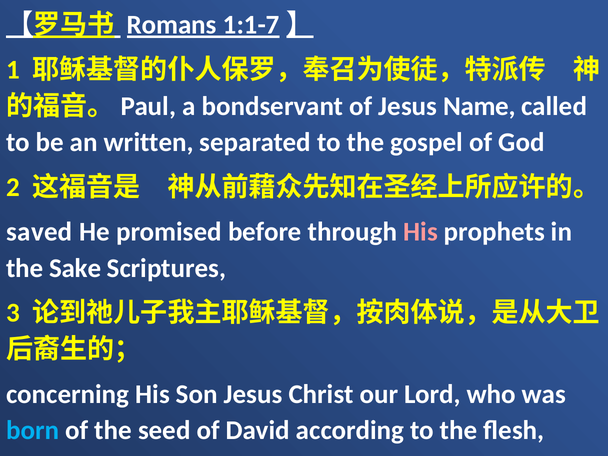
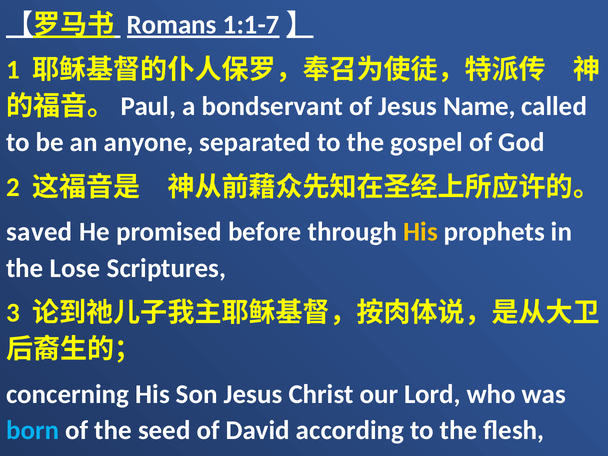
written: written -> anyone (149, 142)
His colour: pink -> yellow (421, 232)
Sake: Sake -> Lose (75, 268)
